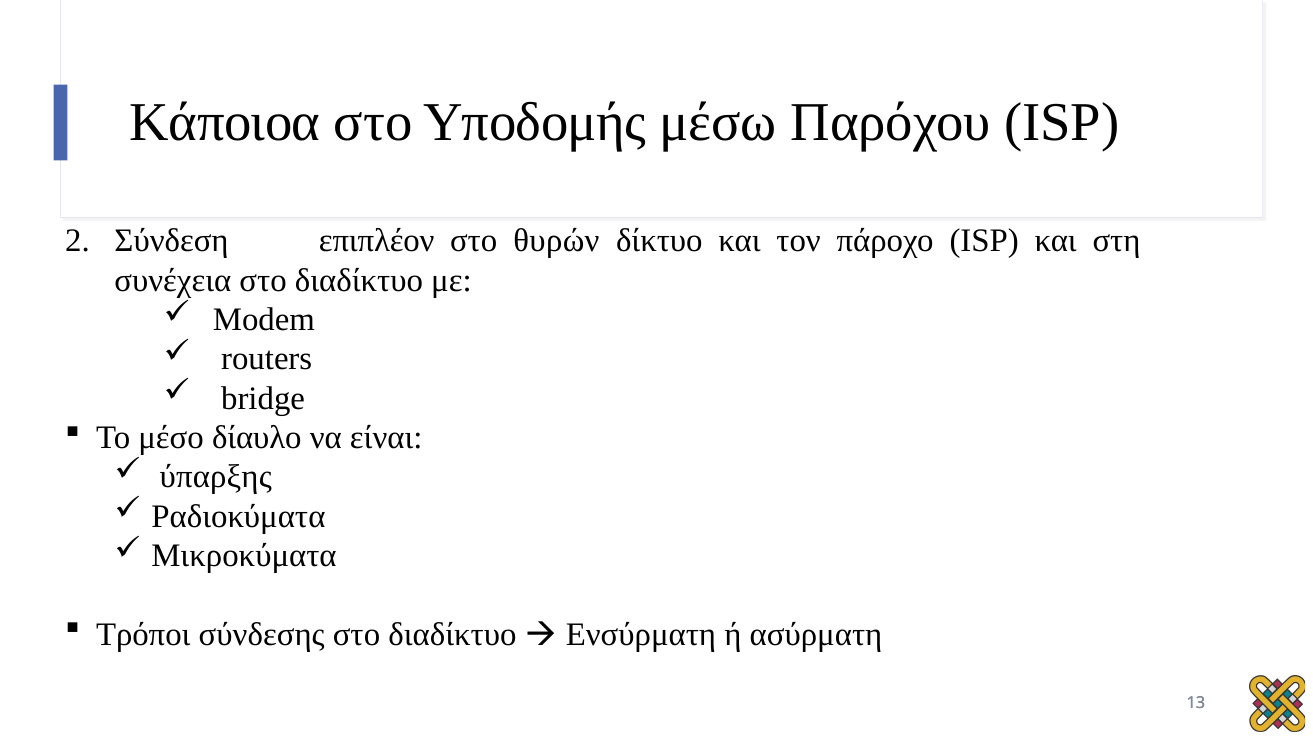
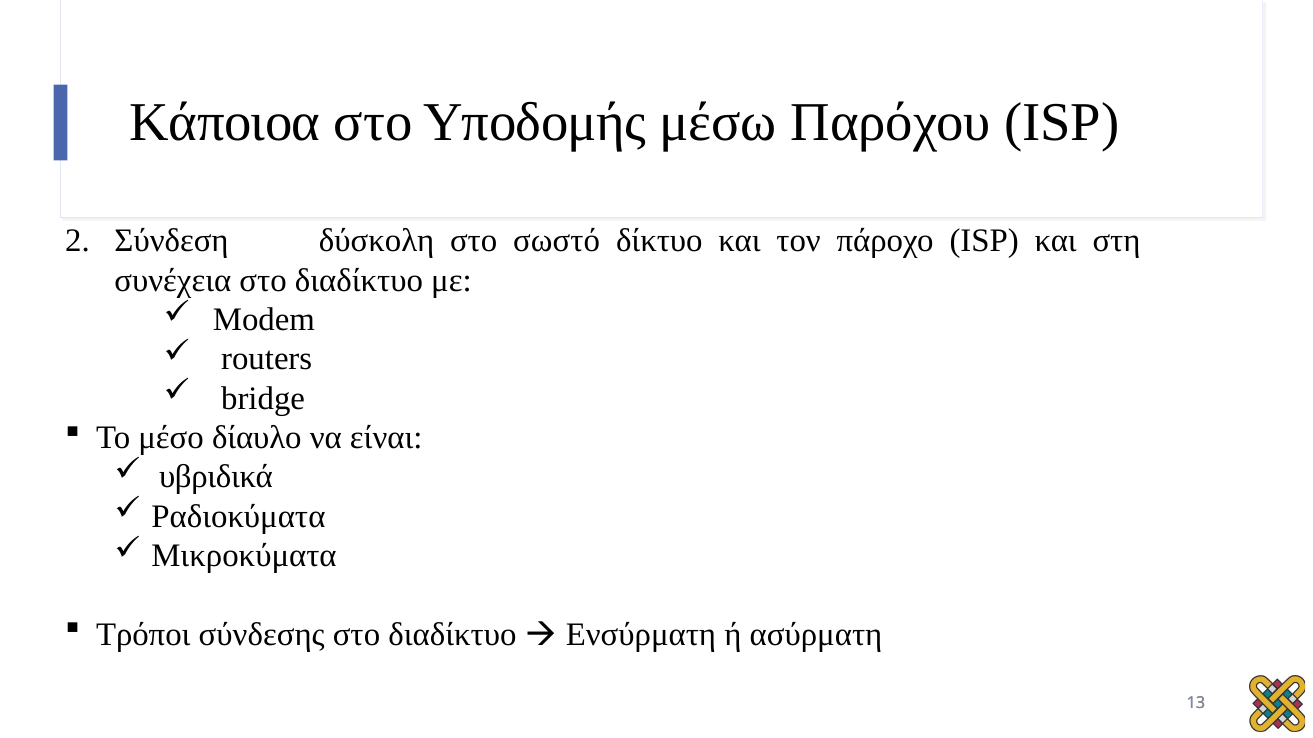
επιπλέον: επιπλέον -> δύσκολη (377, 241)
θυρών: θυρών -> σωστό (557, 241)
ύπαρξης: ύπαρξης -> υβριδικά (216, 477)
